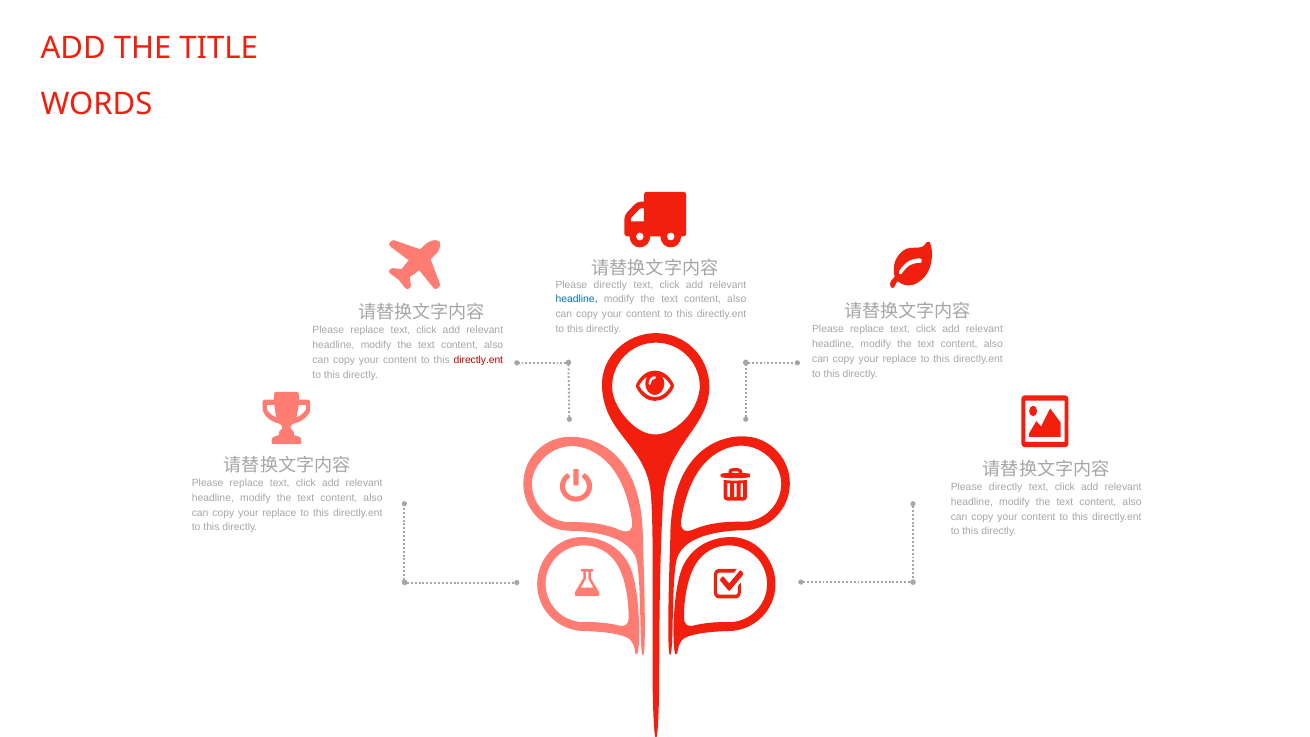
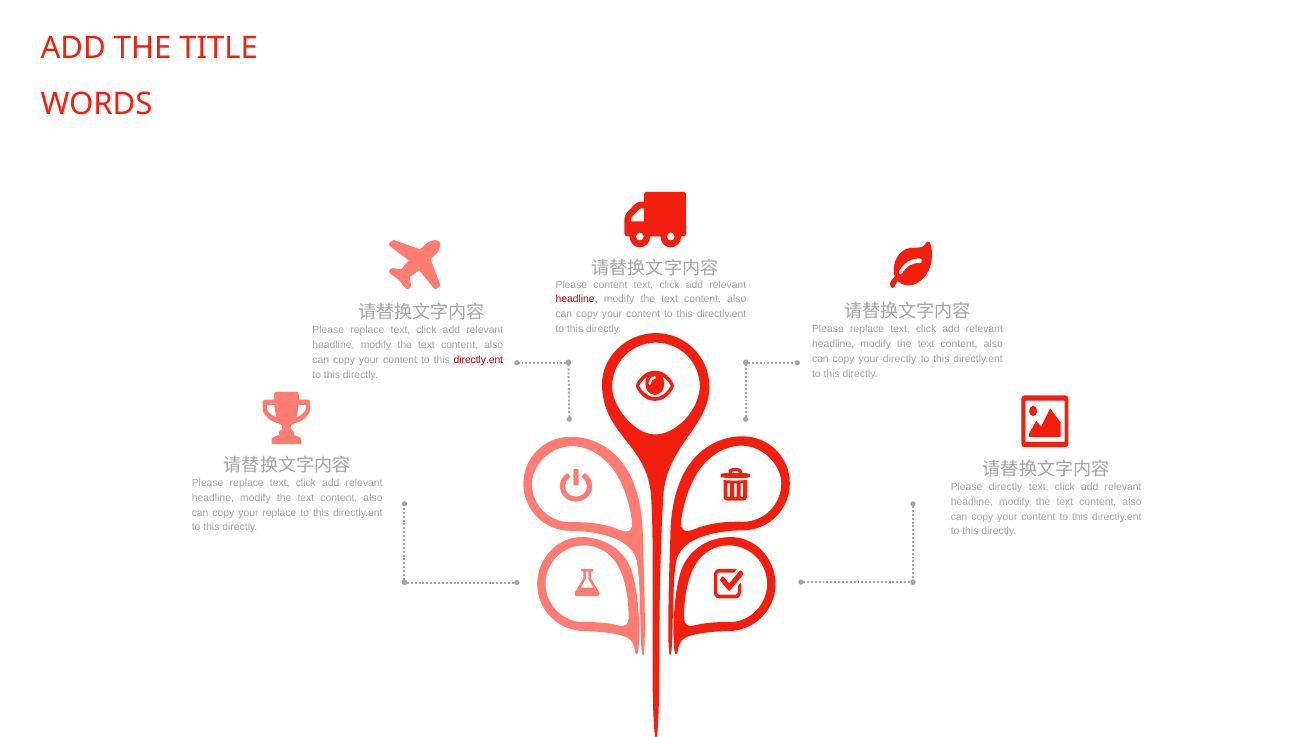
directly: directly -> content (610, 285)
headline colour: blue -> red (577, 299)
replace: replace -> directly (900, 359)
